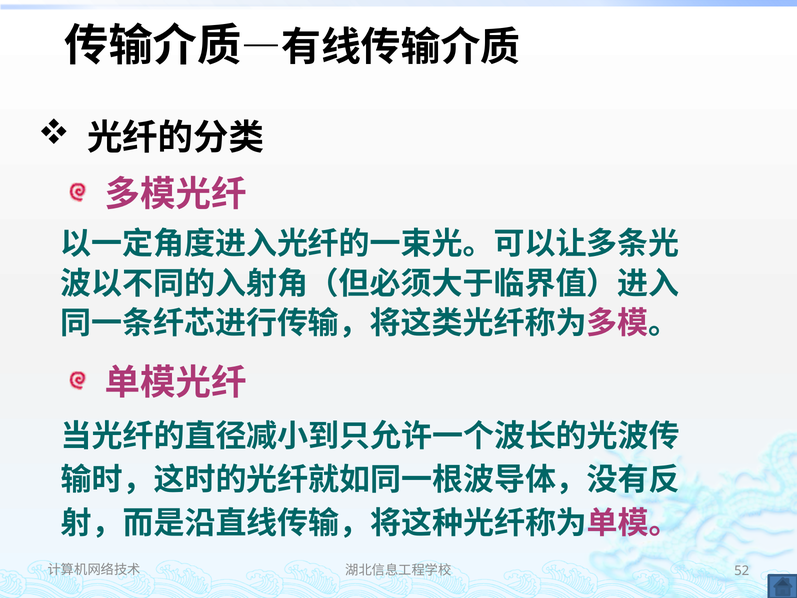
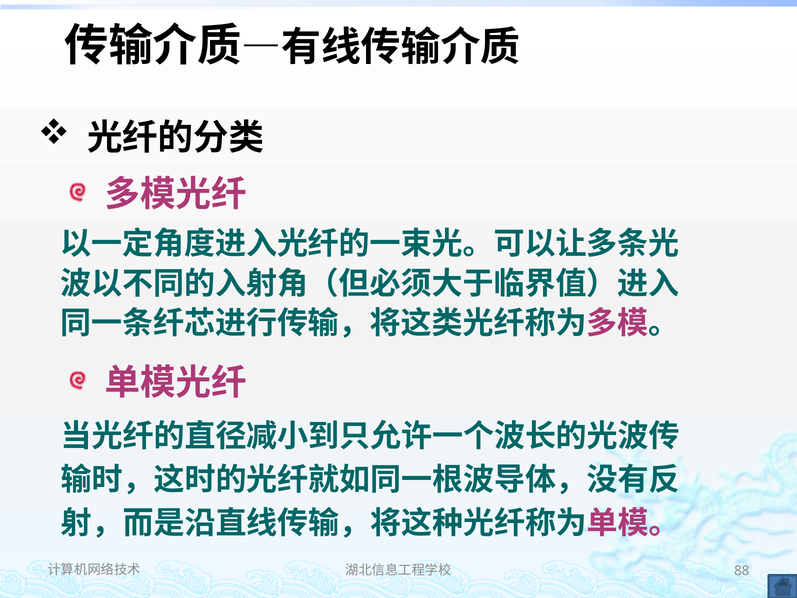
52: 52 -> 88 (742, 570)
